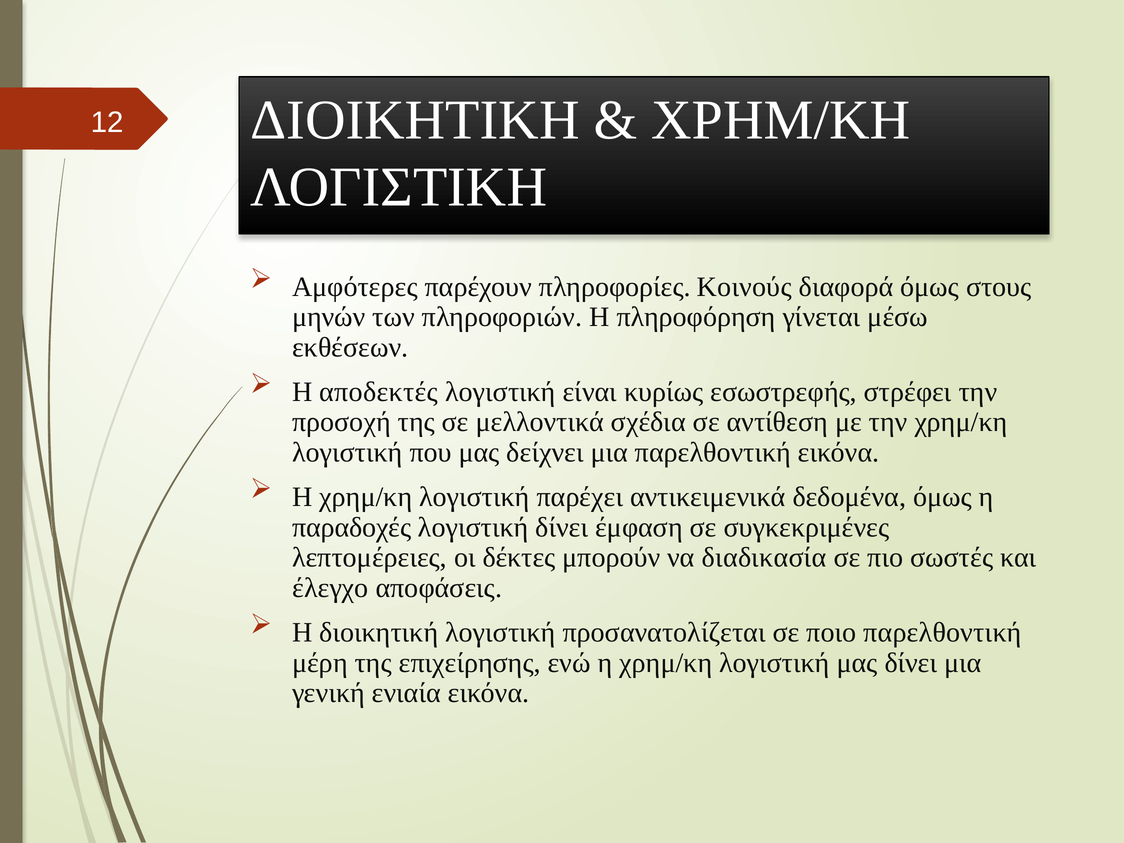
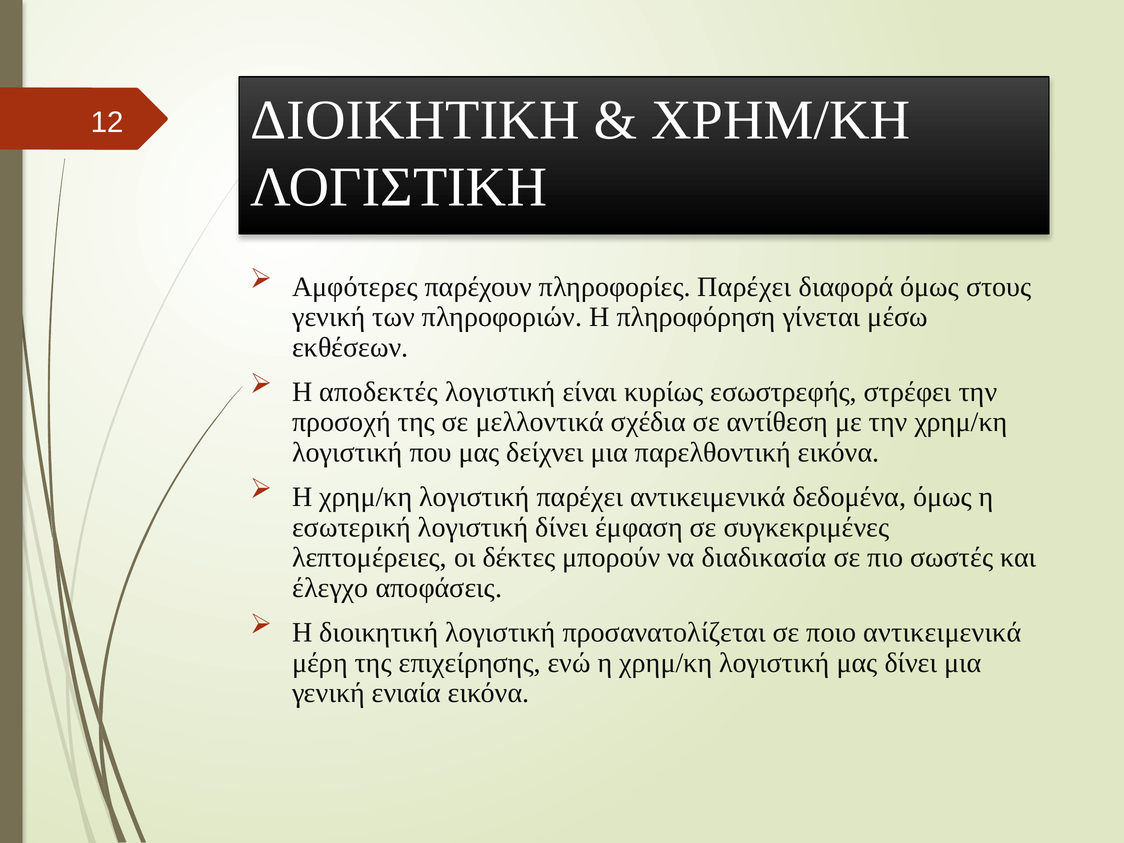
πληροφορίες Κοινούς: Κοινούς -> Παρέχει (744, 287)
μηνών: μηνών -> γενική (329, 317)
παραδοχές: παραδοχές -> εσωτερική (352, 527)
ποιο παρελθοντική: παρελθοντική -> αντικειμενικά (942, 632)
